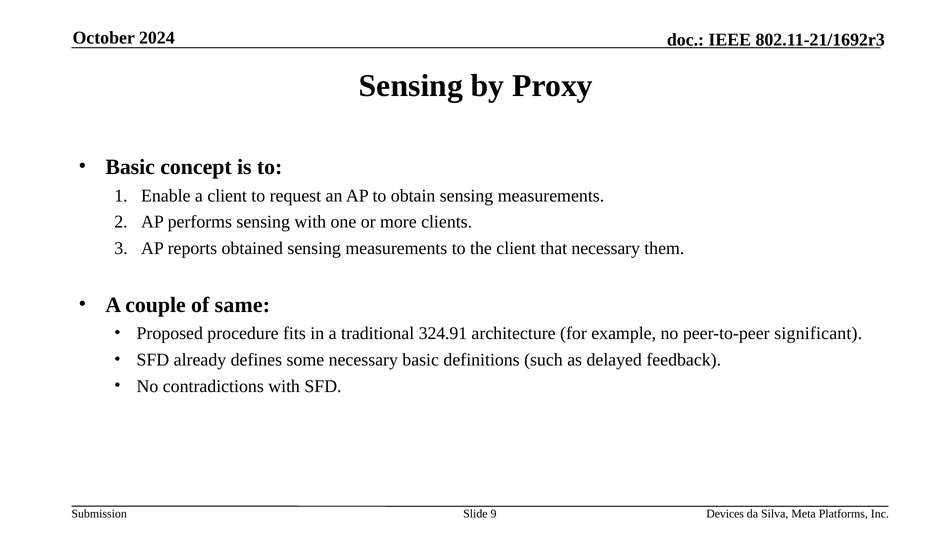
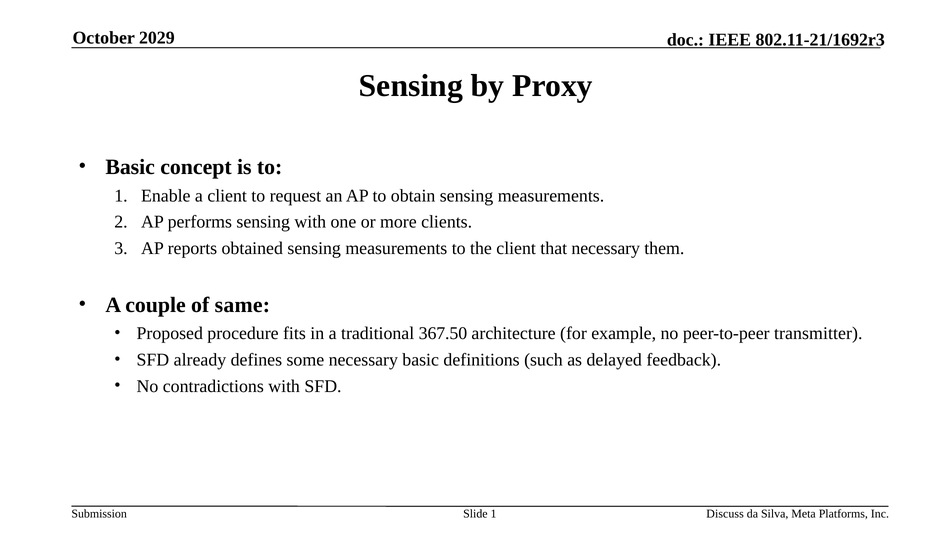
2024: 2024 -> 2029 (157, 38)
324.91: 324.91 -> 367.50 (443, 333)
significant: significant -> transmitter (818, 333)
Slide 9: 9 -> 1 (494, 514)
Devices: Devices -> Discuss (725, 514)
